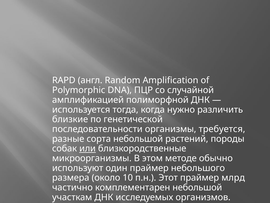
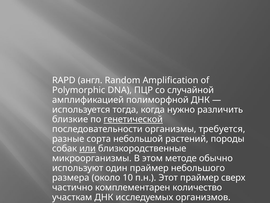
генетической underline: none -> present (133, 119)
млрд: млрд -> сверх (233, 177)
комплементарен небольшой: небольшой -> количество (197, 187)
